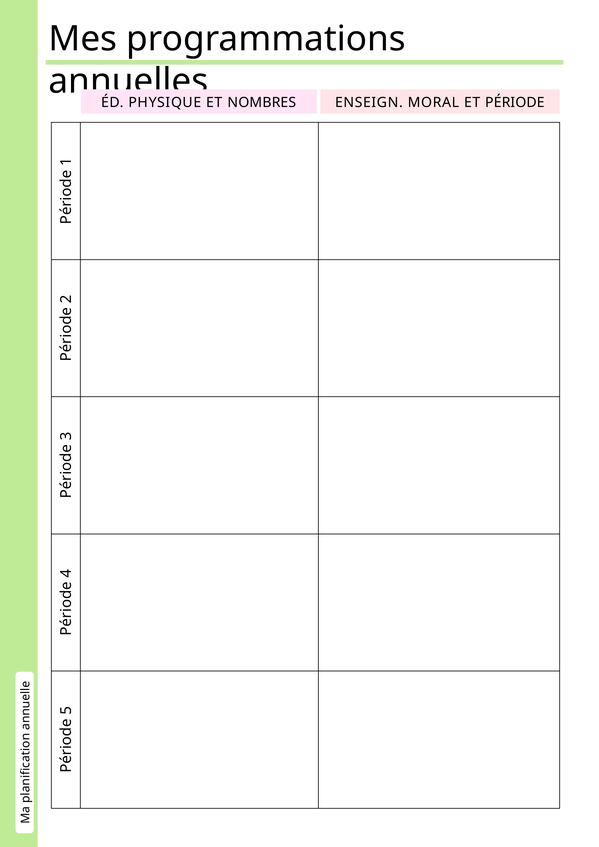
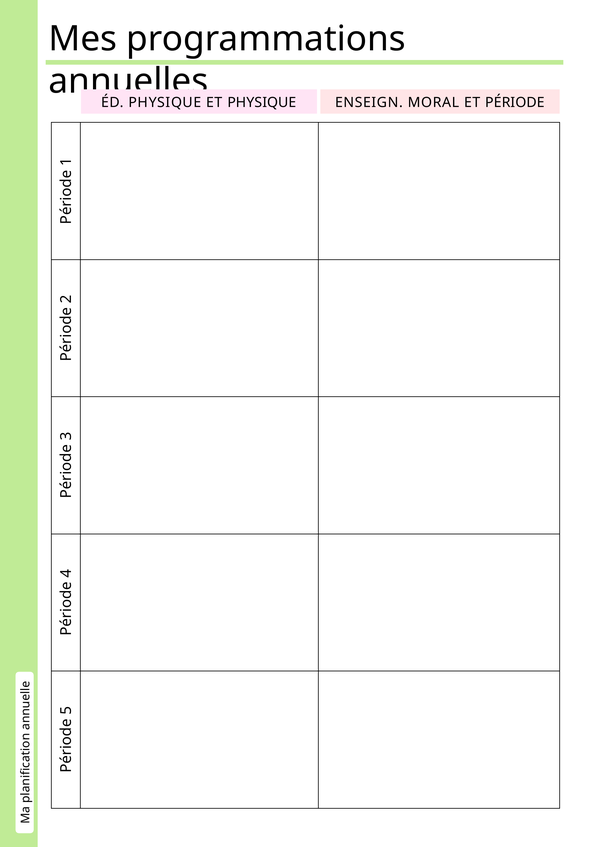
ET NOMBRES: NOMBRES -> PHYSIQUE (262, 102)
